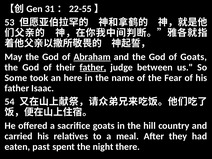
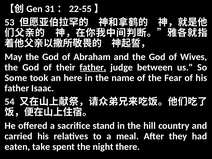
Abraham underline: present -> none (92, 57)
of Goats: Goats -> Wives (194, 57)
sacrifice goats: goats -> stand (104, 126)
past: past -> take (41, 147)
